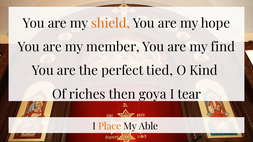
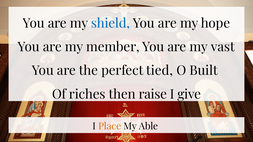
shield colour: orange -> blue (111, 23)
find: find -> vast (223, 47)
Kind: Kind -> Built (204, 71)
goya: goya -> raise (153, 94)
tear: tear -> give (189, 94)
